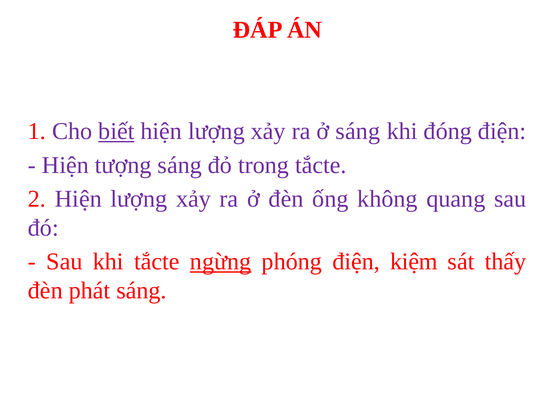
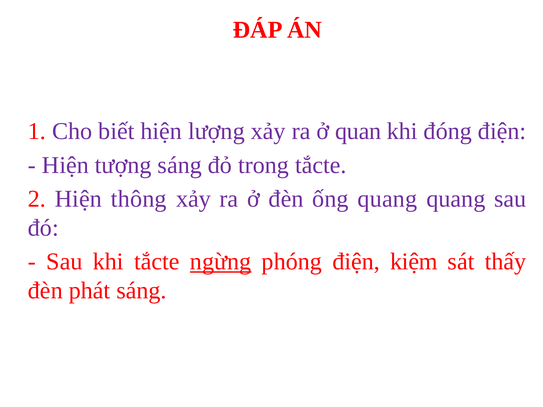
biết underline: present -> none (116, 131)
ở sáng: sáng -> quan (358, 131)
2 Hiện lượng: lượng -> thông (139, 199)
ống không: không -> quang (387, 199)
